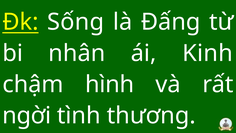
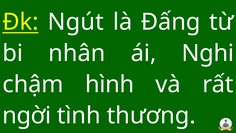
Sống: Sống -> Ngút (76, 22)
Kinh: Kinh -> Nghi (208, 53)
